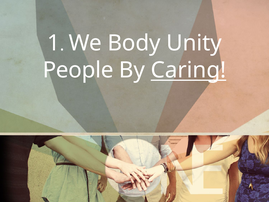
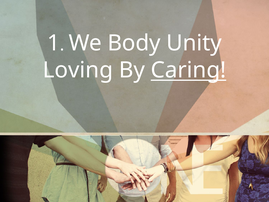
People: People -> Loving (78, 70)
